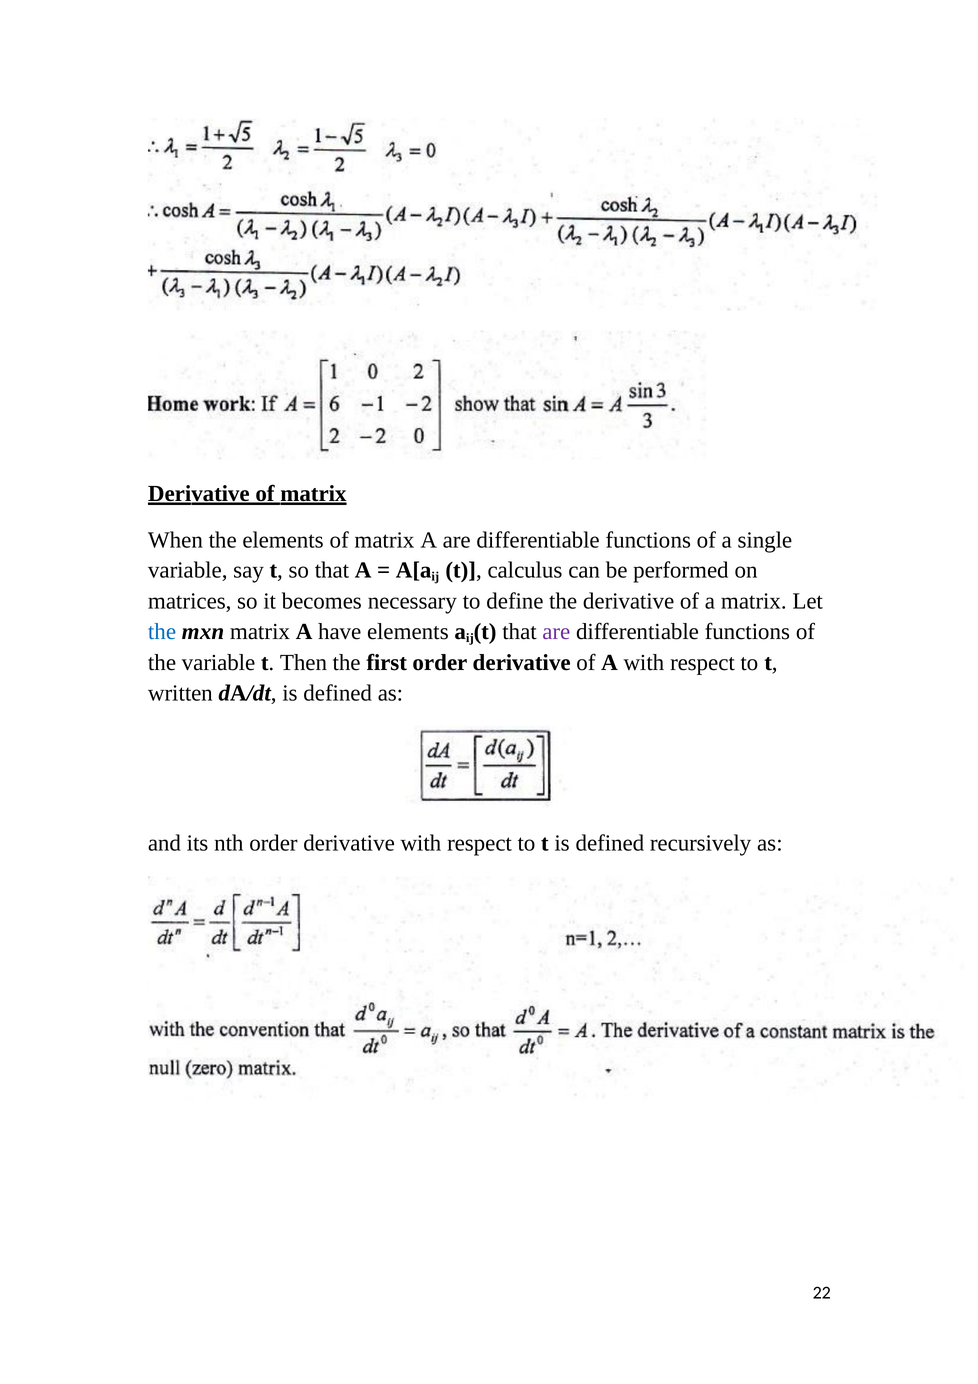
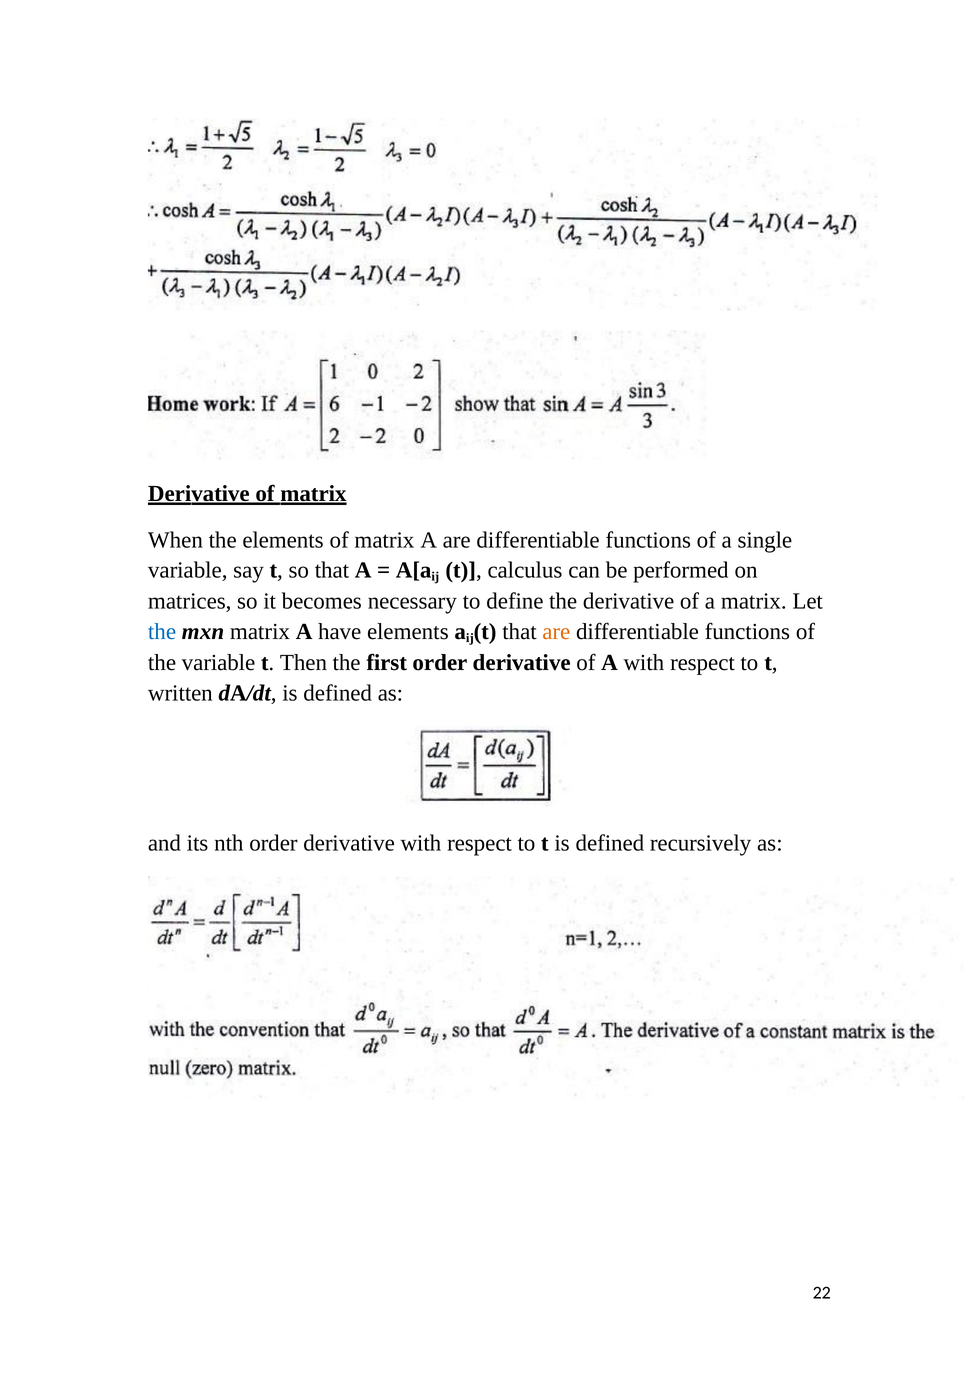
are colour: purple -> orange (556, 632)
